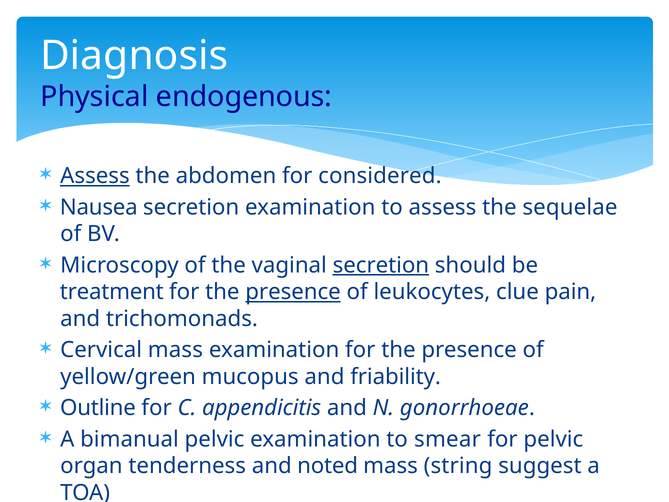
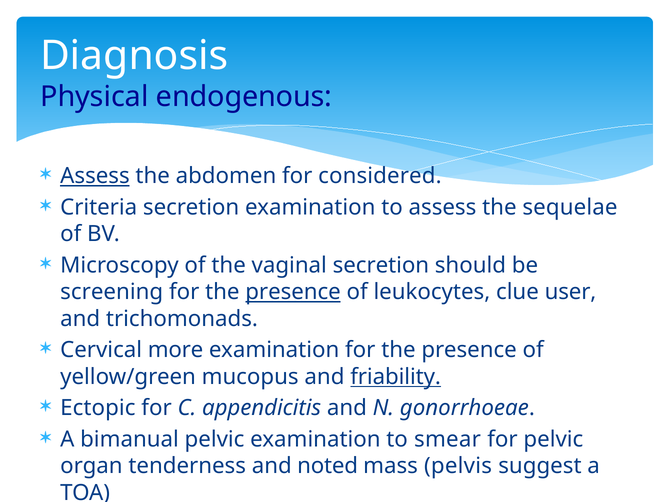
Nausea: Nausea -> Criteria (99, 207)
secretion underline: present -> none (381, 265)
treatment: treatment -> screening (112, 292)
pain: pain -> user (570, 292)
Cervical mass: mass -> more (176, 350)
friability underline: none -> present (396, 377)
Outline: Outline -> Ectopic (98, 408)
string: string -> pelvis (458, 466)
